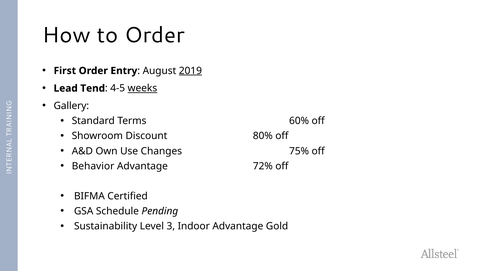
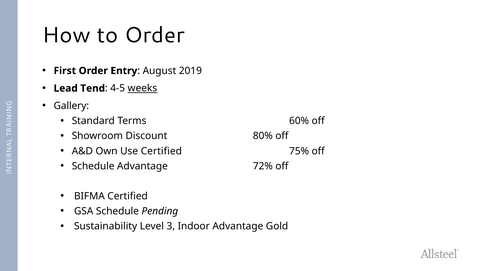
2019 underline: present -> none (190, 71)
Use Changes: Changes -> Certified (161, 151)
Behavior: Behavior -> Schedule (93, 167)
